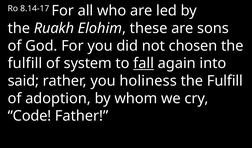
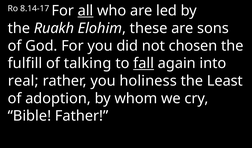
all underline: none -> present (86, 11)
system: system -> talking (88, 63)
said: said -> real (23, 81)
Fulfill: Fulfill -> Least (225, 81)
Code: Code -> Bible (29, 116)
